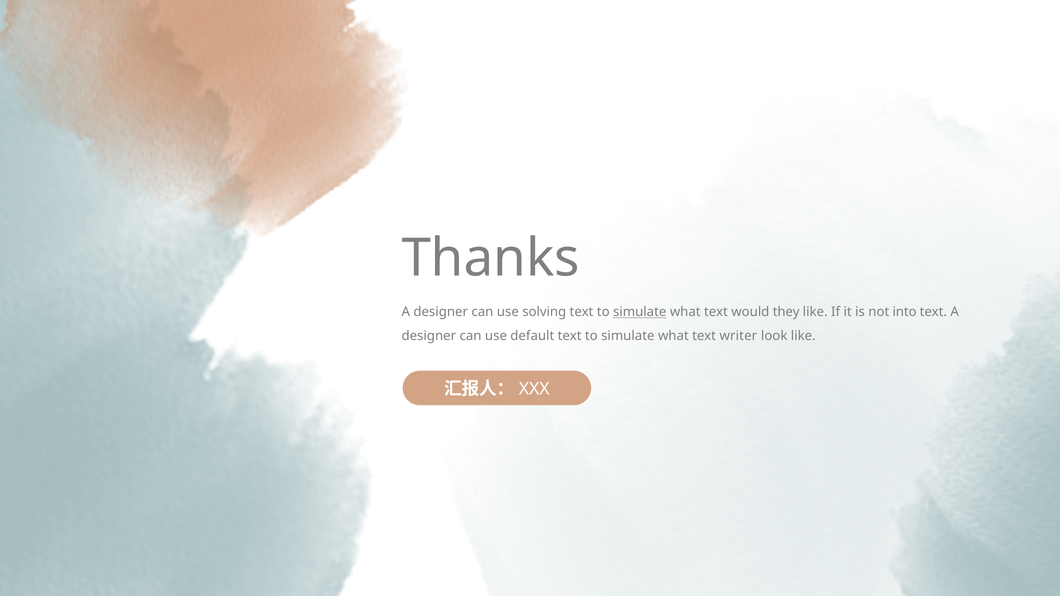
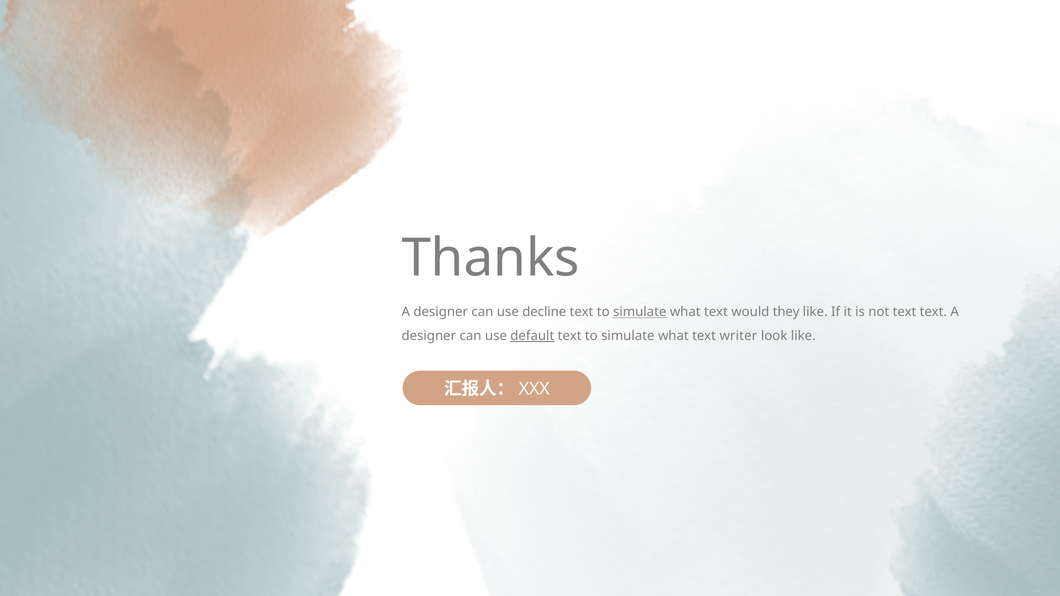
solving: solving -> decline (544, 312)
not into: into -> text (905, 312)
default underline: none -> present (532, 336)
